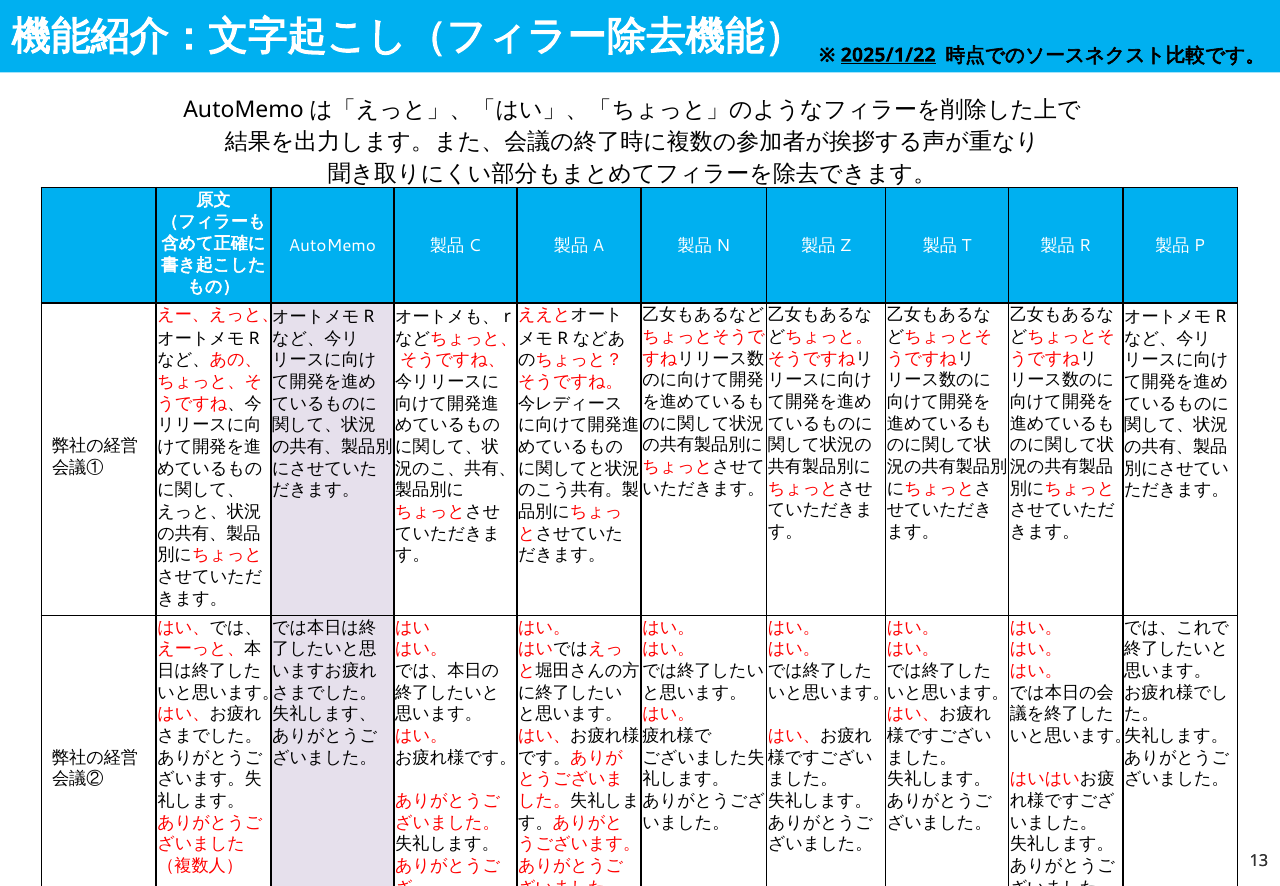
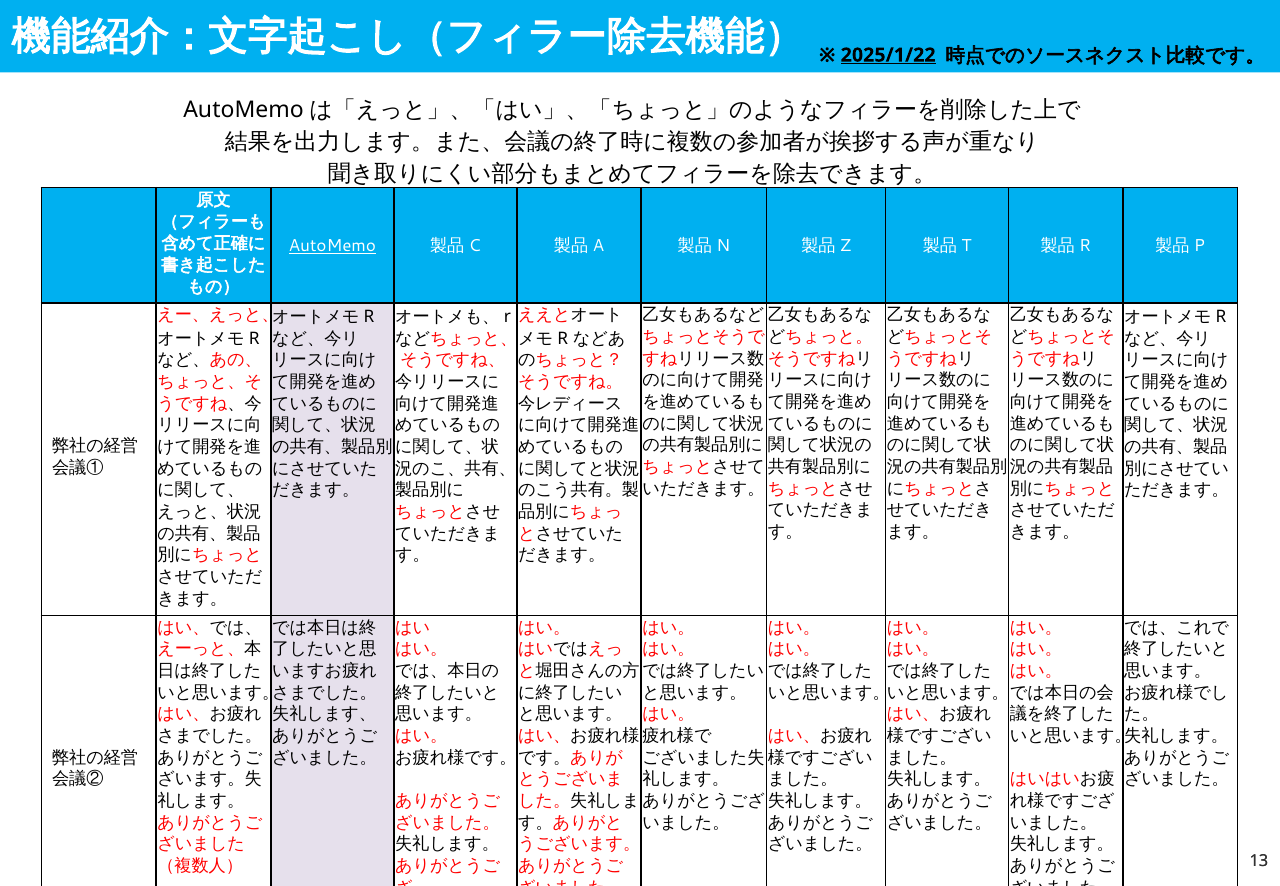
AutoMemo underline: none -> present (332, 246)
